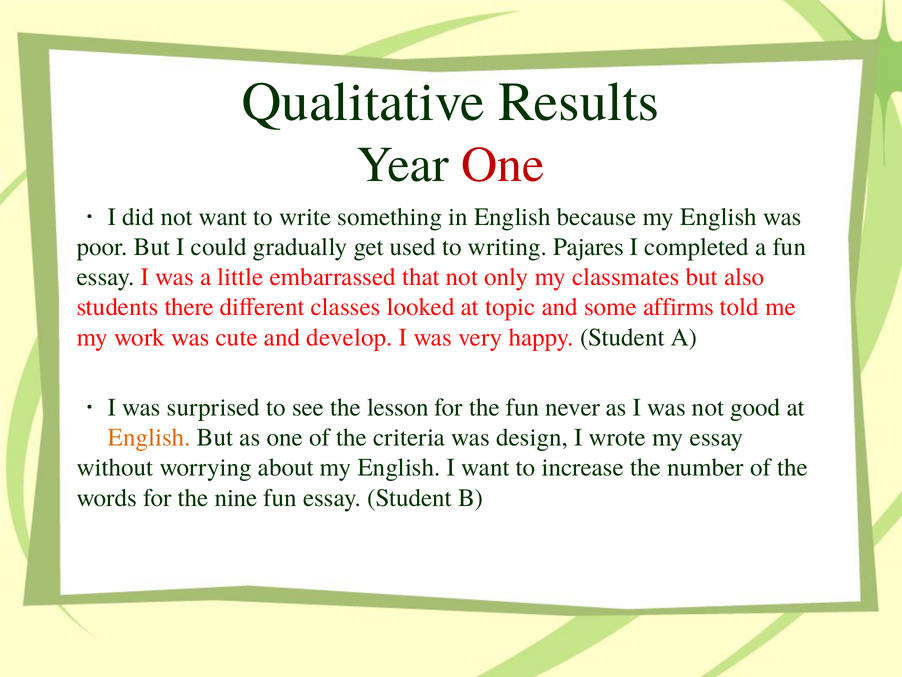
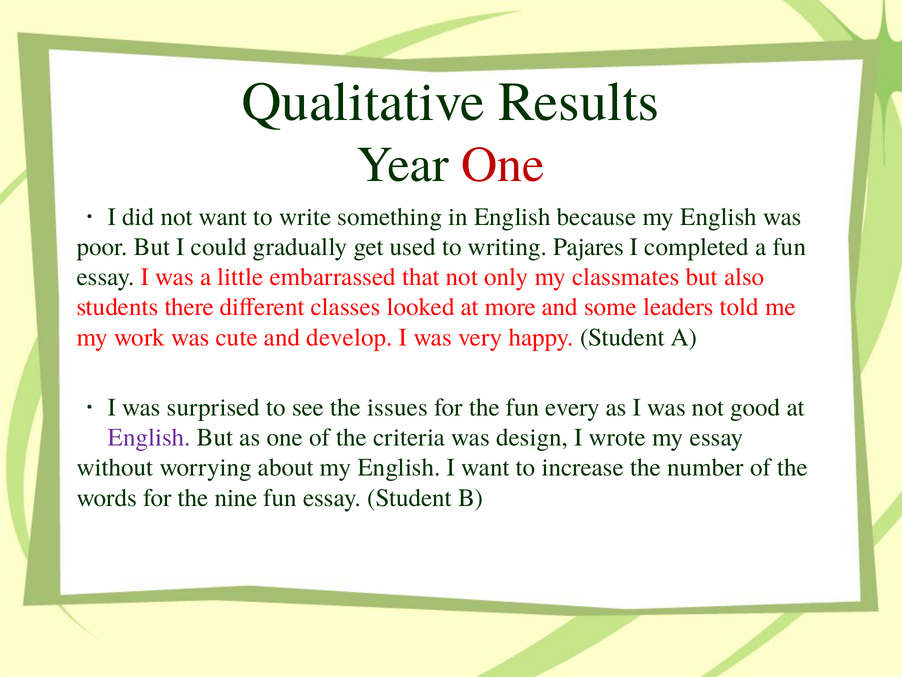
topic: topic -> more (510, 307)
affirms: affirms -> leaders (679, 307)
lesson: lesson -> issues (398, 407)
never: never -> every (573, 407)
English colour: orange -> purple (149, 437)
